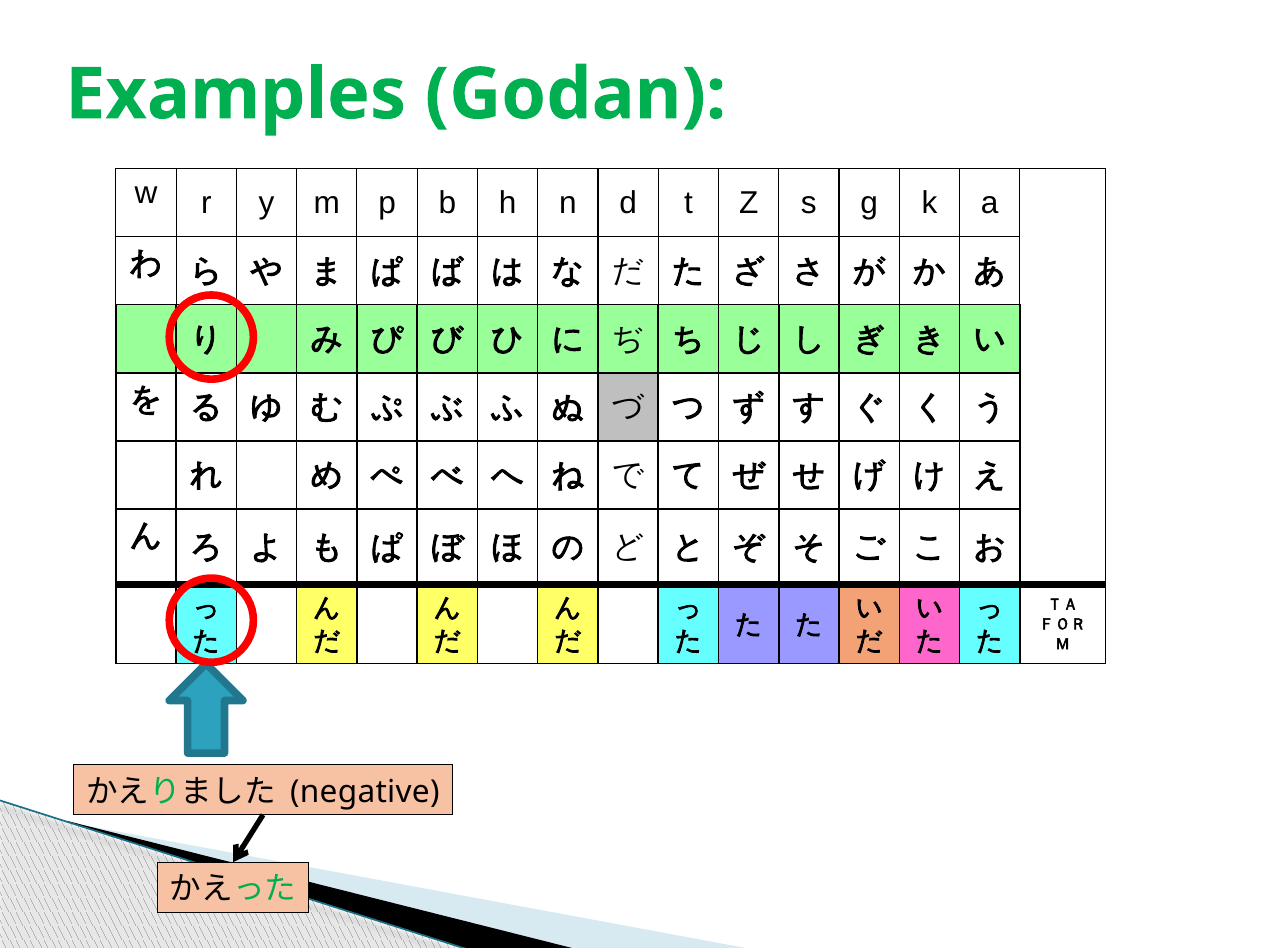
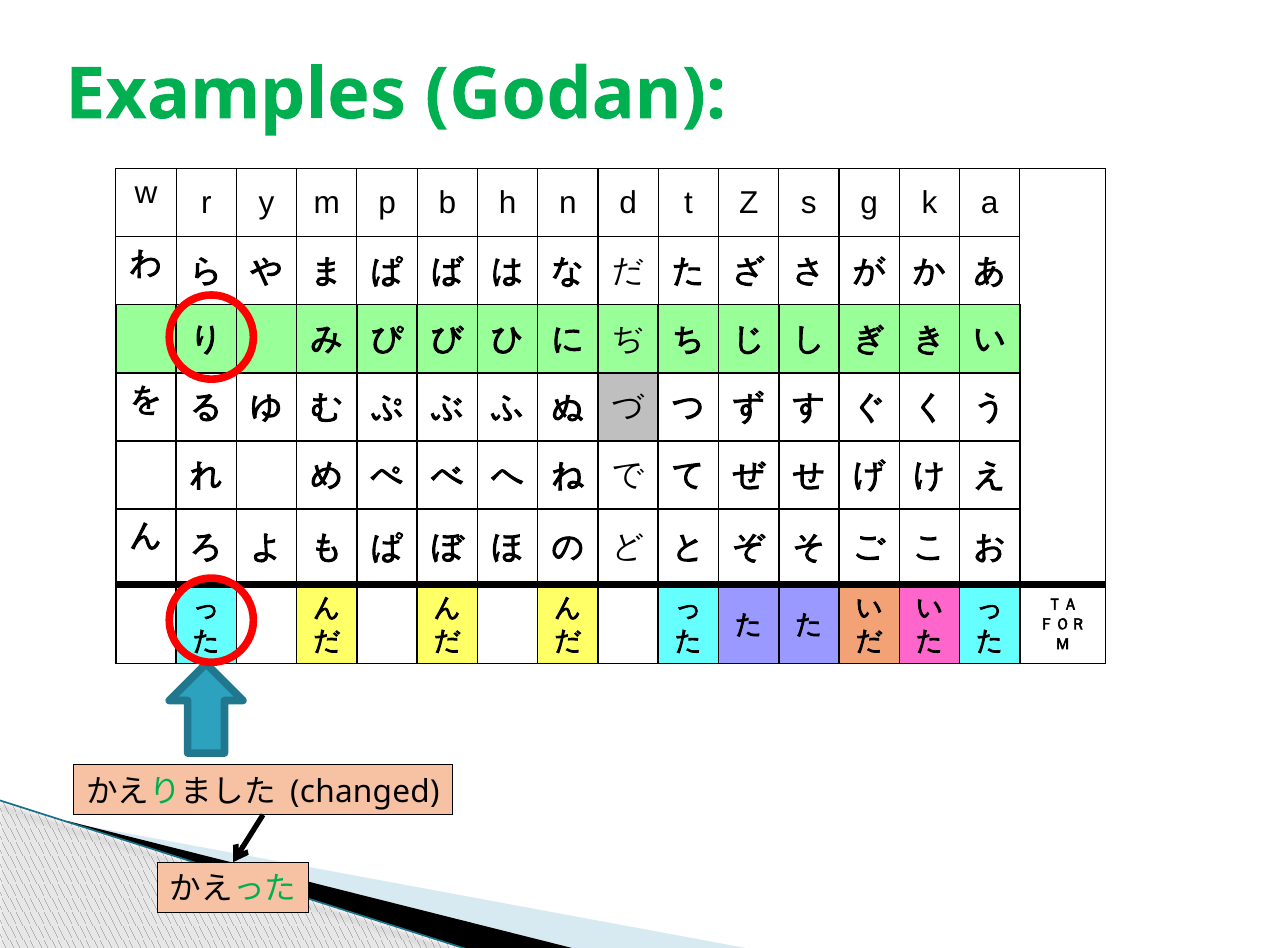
negative: negative -> changed (365, 792)
